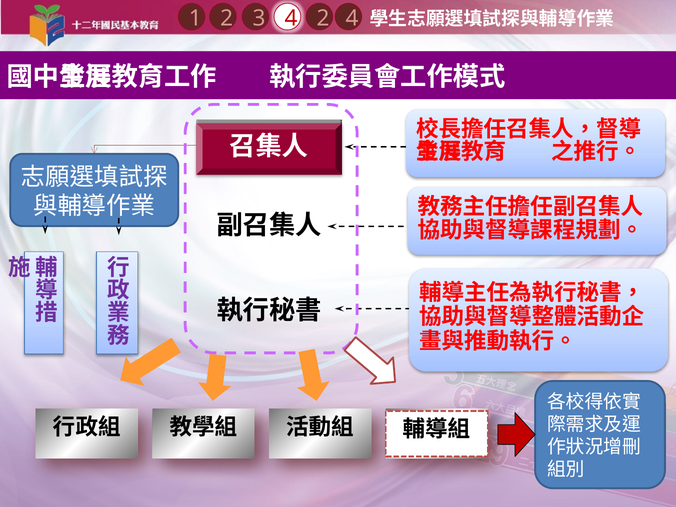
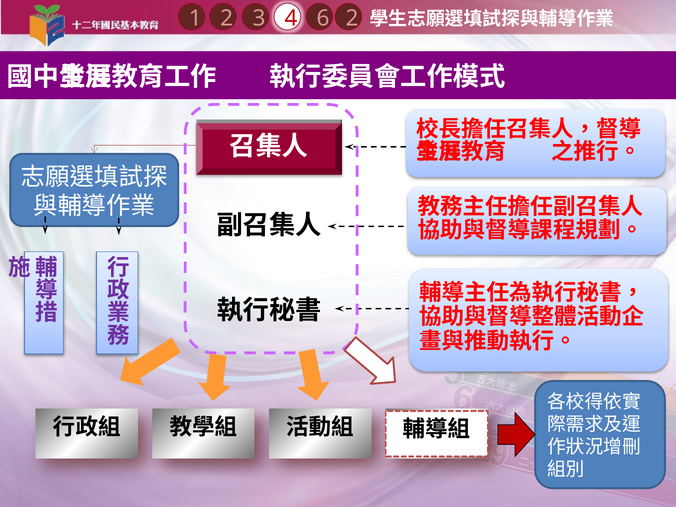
2 2: 2 -> 6 (323, 18)
3 4: 4 -> 2 (352, 18)
